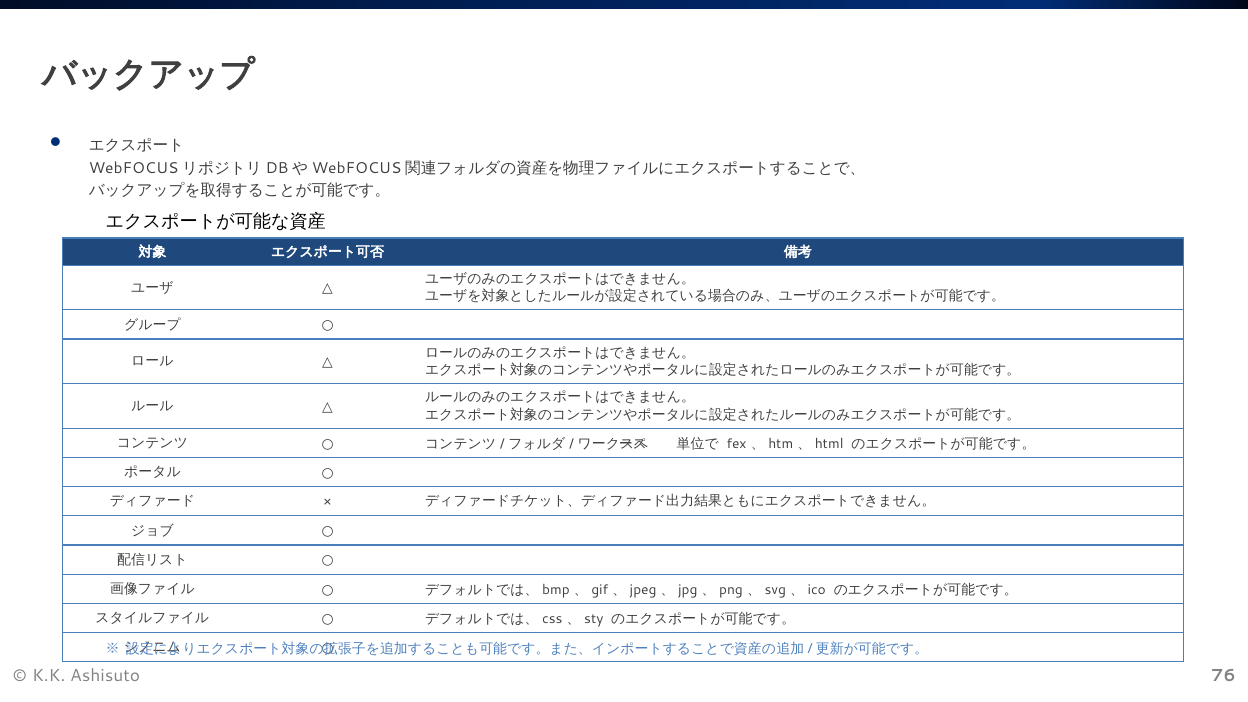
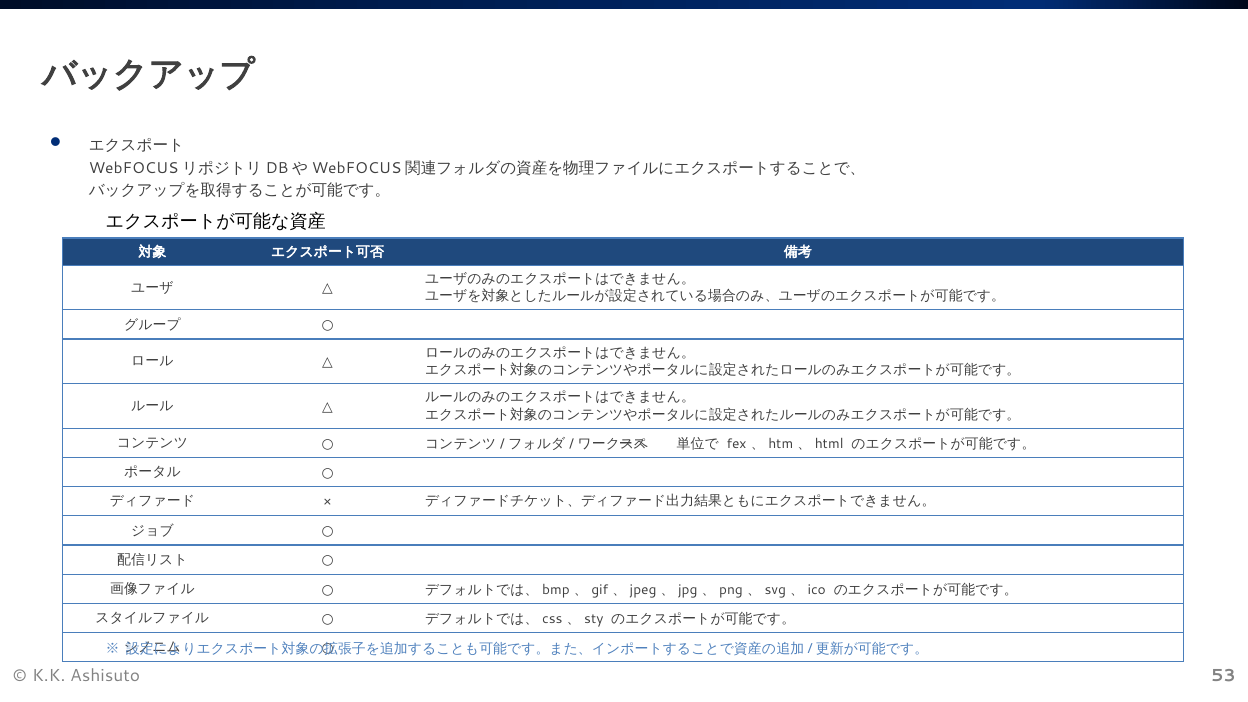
76: 76 -> 53 (1224, 675)
